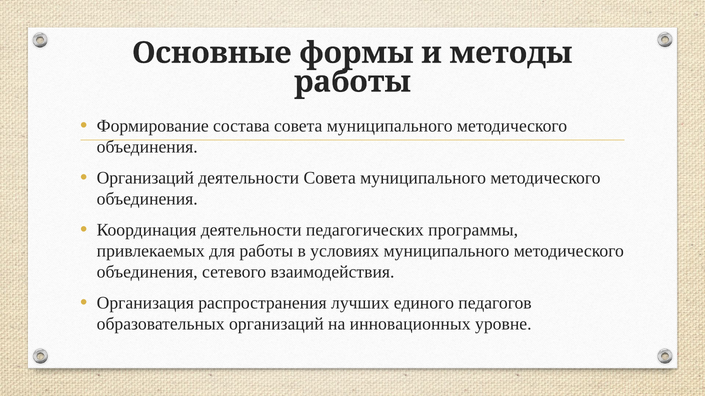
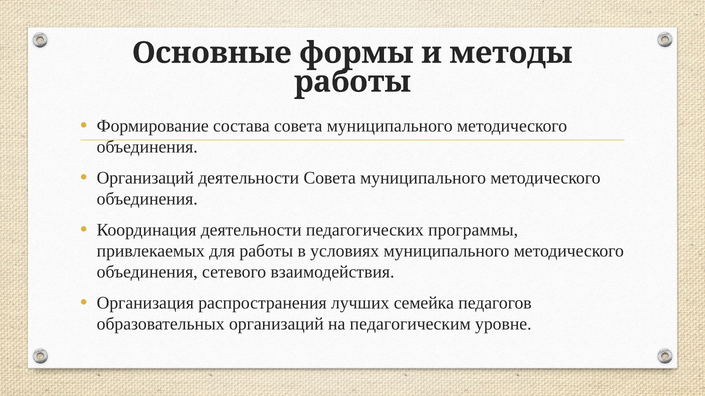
единого: единого -> семейка (424, 303)
инновационных: инновационных -> педагогическим (410, 324)
